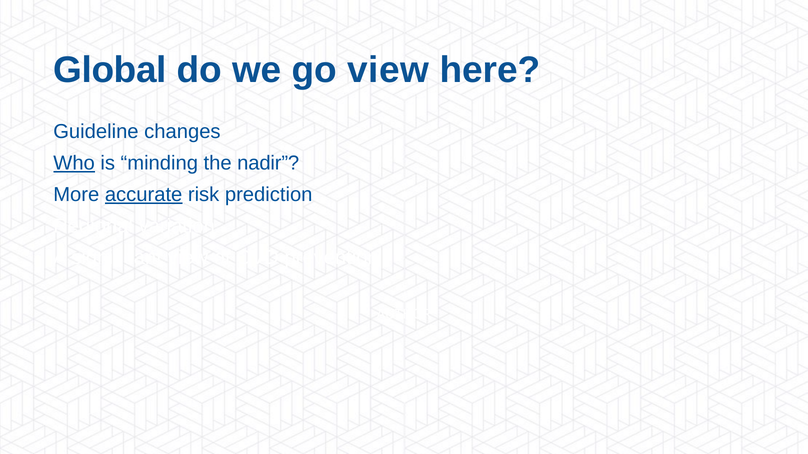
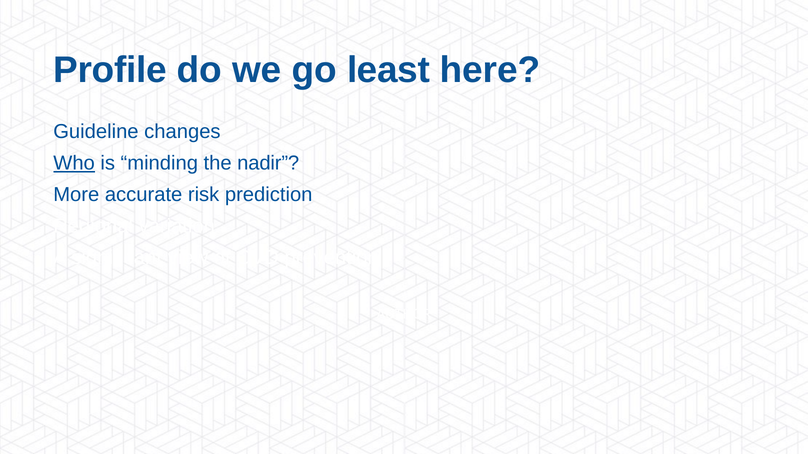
Global: Global -> Profile (110, 70)
go view: view -> least (389, 70)
accurate underline: present -> none (144, 195)
